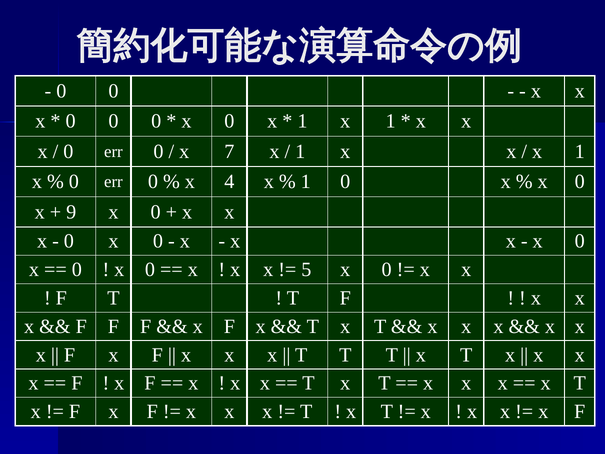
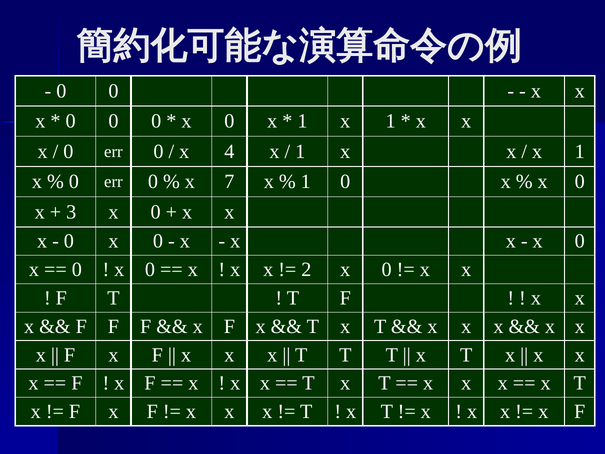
7: 7 -> 4 (229, 151)
4: 4 -> 7 (229, 182)
9: 9 -> 3 (71, 212)
5: 5 -> 2 (306, 270)
